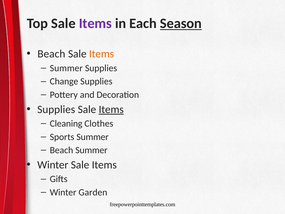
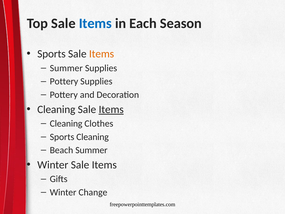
Items colour: purple -> blue (95, 23)
Season underline: present -> none (181, 23)
Beach: Beach -> Sports (51, 54)
Change: Change -> Pottery (64, 81)
Supplies: Supplies -> Cleaning (56, 109)
Sports Summer: Summer -> Cleaning (93, 137)
Garden: Garden -> Change (93, 192)
